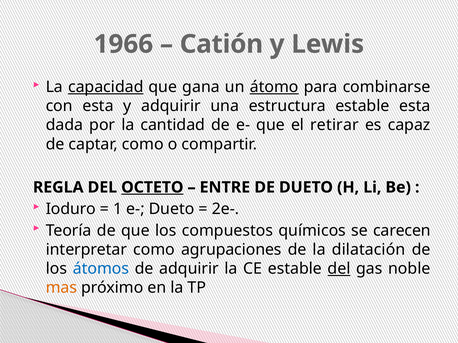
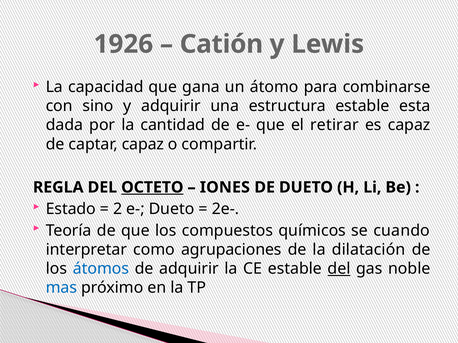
1966: 1966 -> 1926 (123, 44)
capacidad underline: present -> none (106, 87)
átomo underline: present -> none (274, 87)
con esta: esta -> sino (98, 106)
captar como: como -> capaz (143, 144)
ENTRE: ENTRE -> IONES (225, 188)
Ioduro: Ioduro -> Estado (71, 209)
1: 1 -> 2 (118, 209)
carecen: carecen -> cuando (402, 231)
mas colour: orange -> blue (61, 288)
